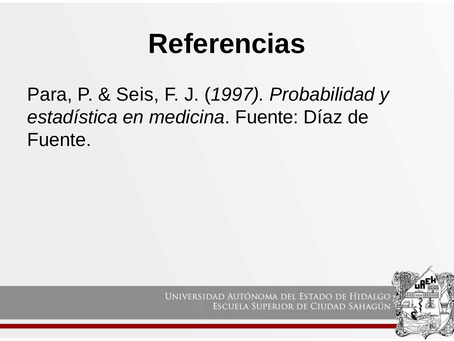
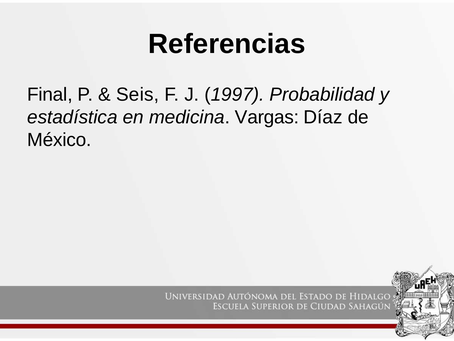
Para: Para -> Final (50, 94)
medicina Fuente: Fuente -> Vargas (267, 117)
Fuente: Fuente -> México (59, 140)
